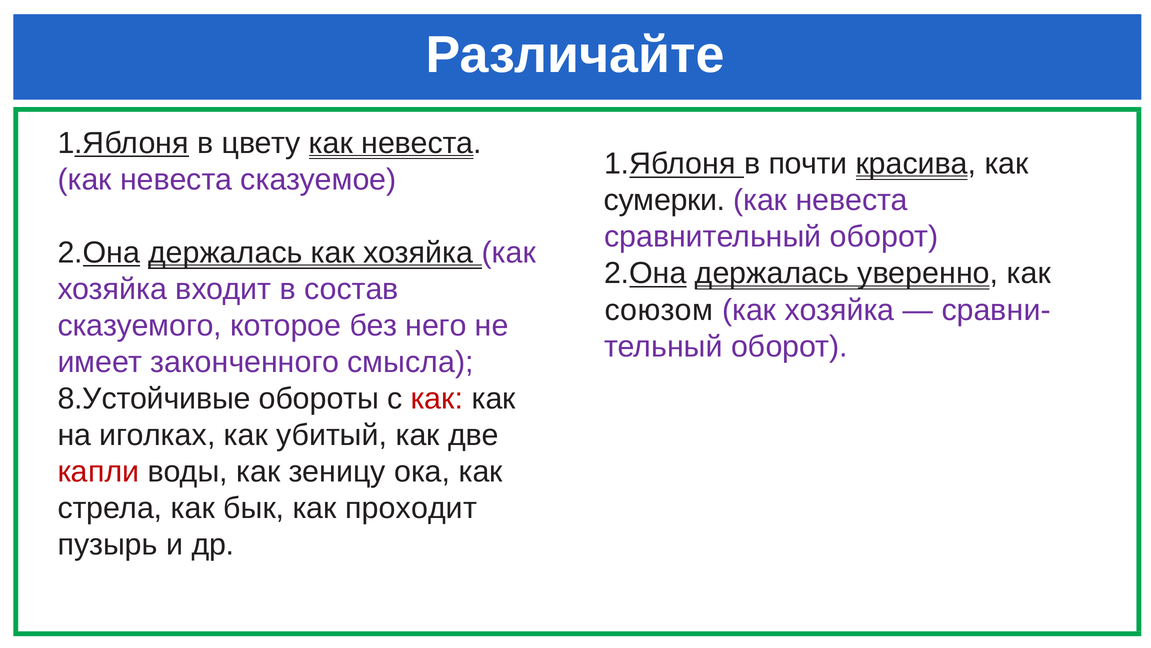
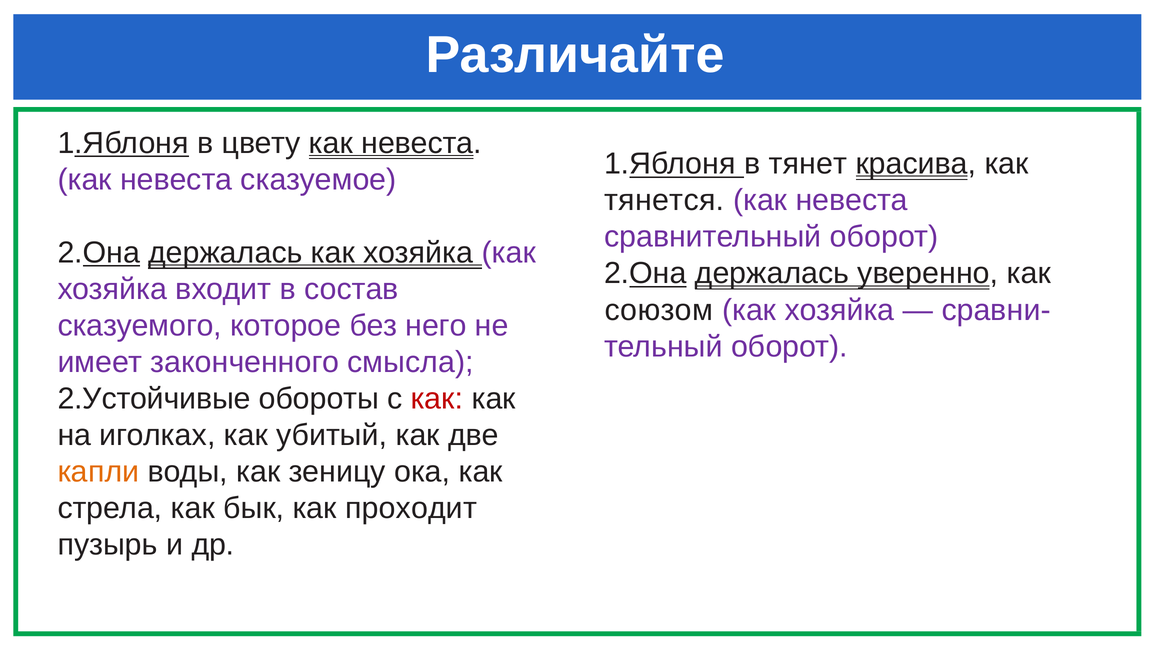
почти: почти -> тянет (808, 164)
сумерки: сумерки -> тянется (664, 200)
8.Устойчивые: 8.Устойчивые -> 2.Устойчивые (154, 399)
капли colour: red -> orange (98, 472)
